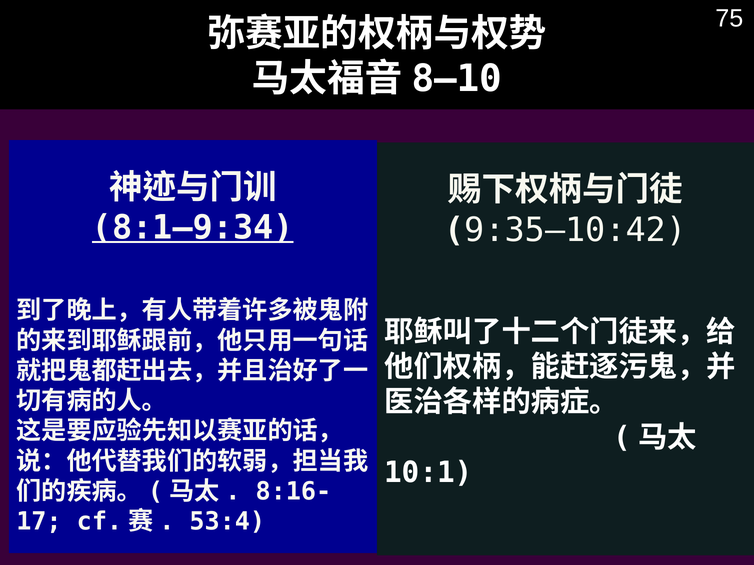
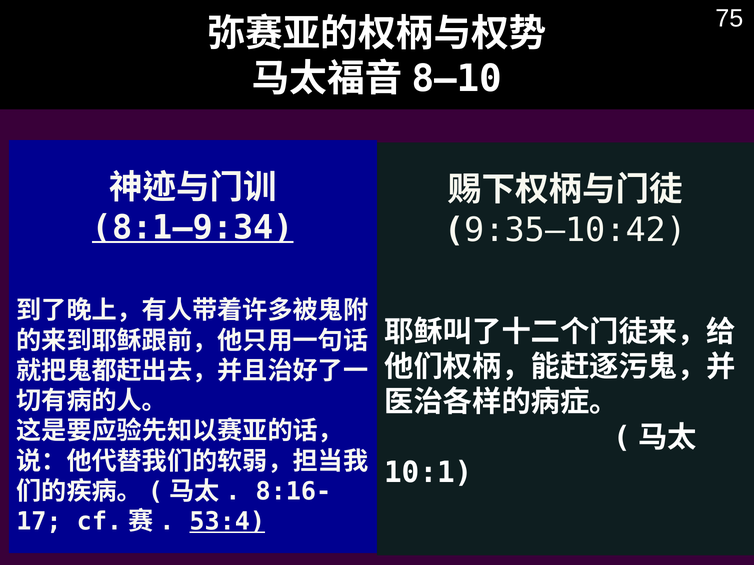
53:4 underline: none -> present (227, 522)
